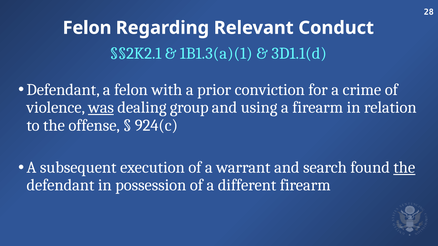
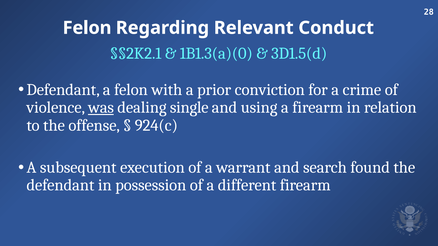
1B1.3(a)(1: 1B1.3(a)(1 -> 1B1.3(a)(0 (216, 54)
3D1.1(d: 3D1.1(d -> 3D1.5(d (299, 54)
group: group -> single (189, 108)
the underline: present -> none (404, 168)
